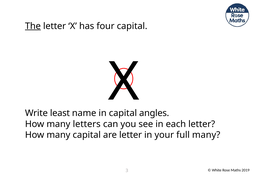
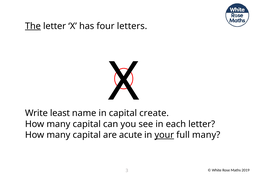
four capital: capital -> letters (132, 26)
angles: angles -> create (154, 113)
letters: letters -> capital (87, 124)
are letter: letter -> acute (131, 135)
your underline: none -> present (164, 135)
